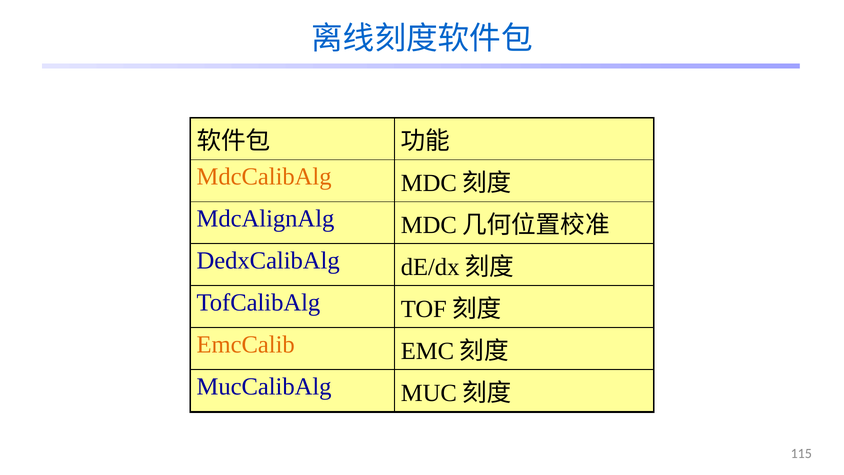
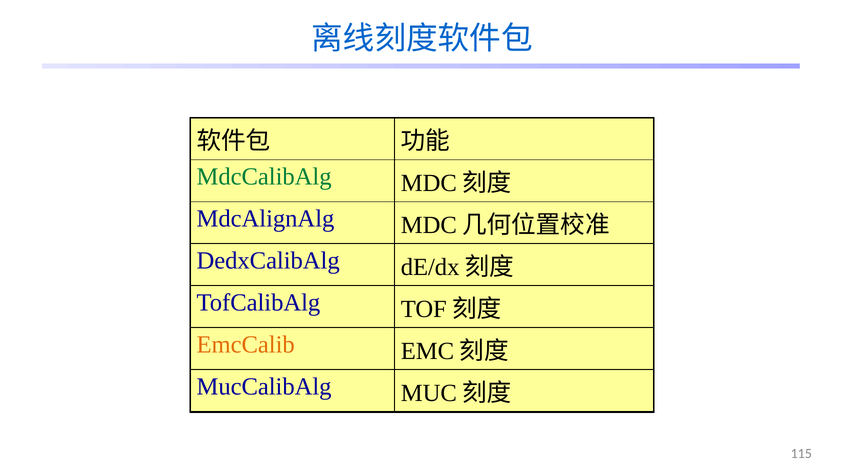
MdcCalibAlg colour: orange -> green (264, 177)
